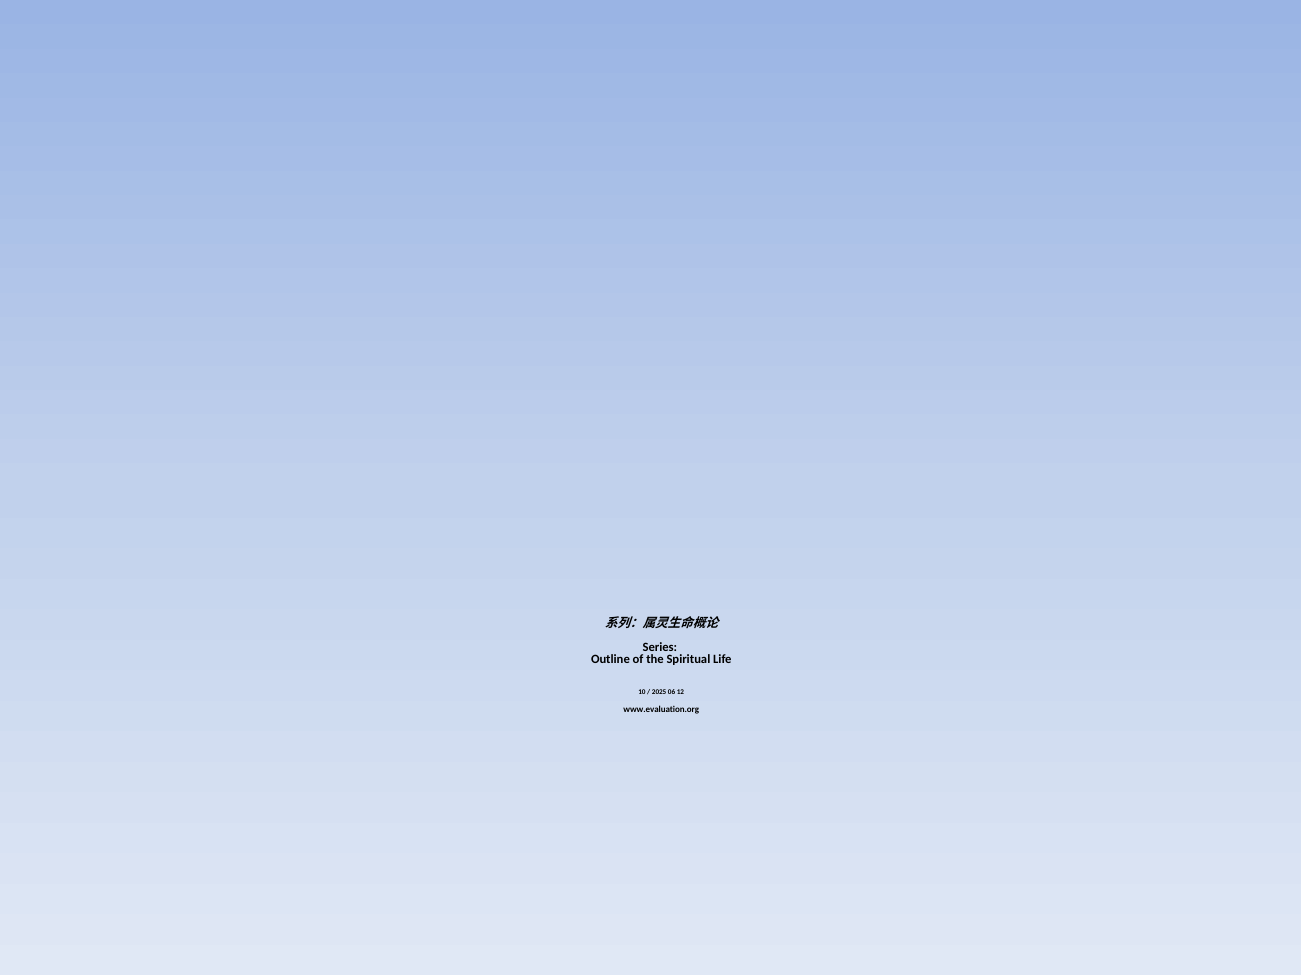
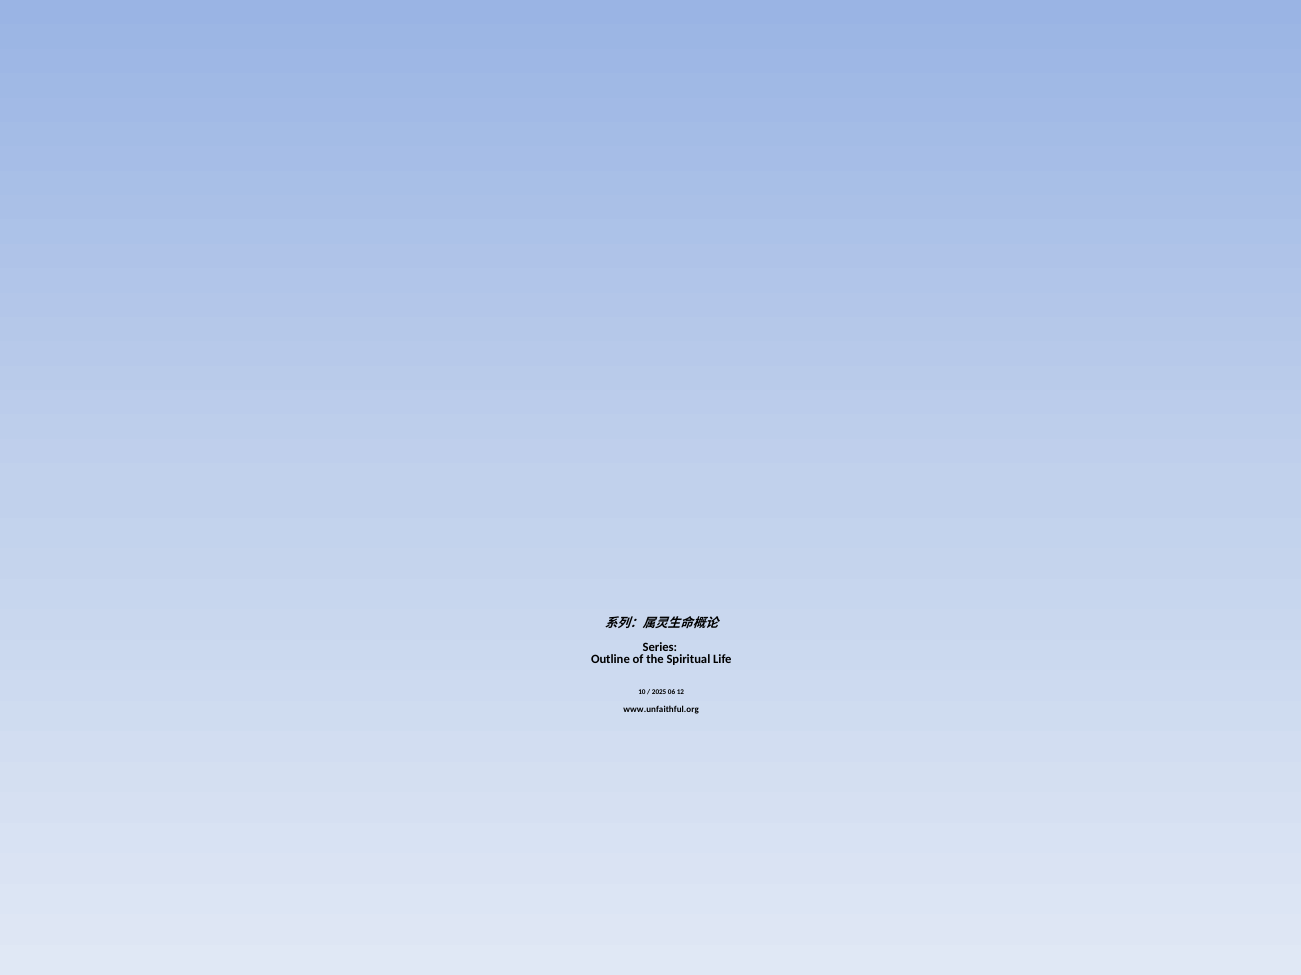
www.evaluation.org: www.evaluation.org -> www.unfaithful.org (661, 710)
